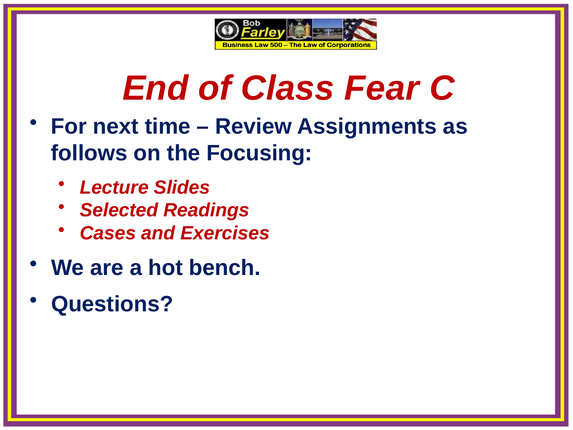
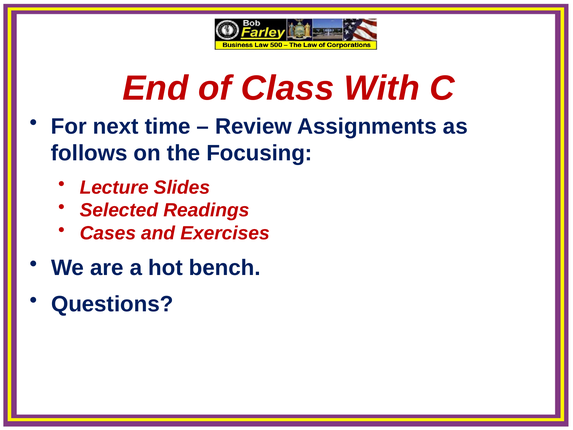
Fear: Fear -> With (382, 88)
